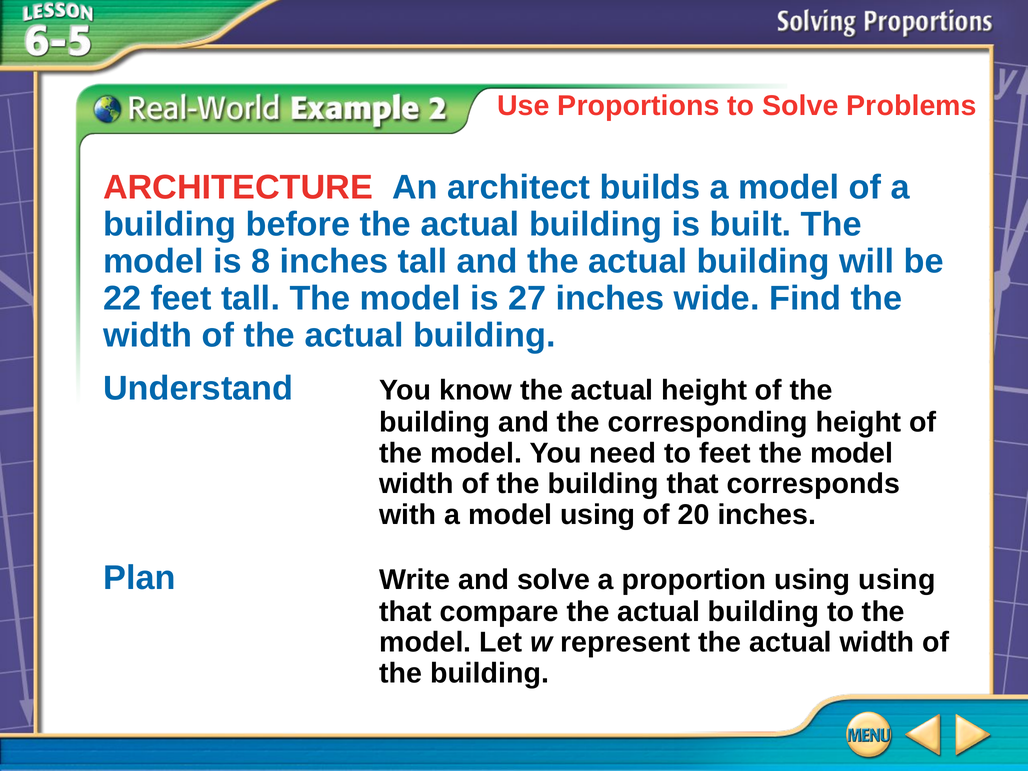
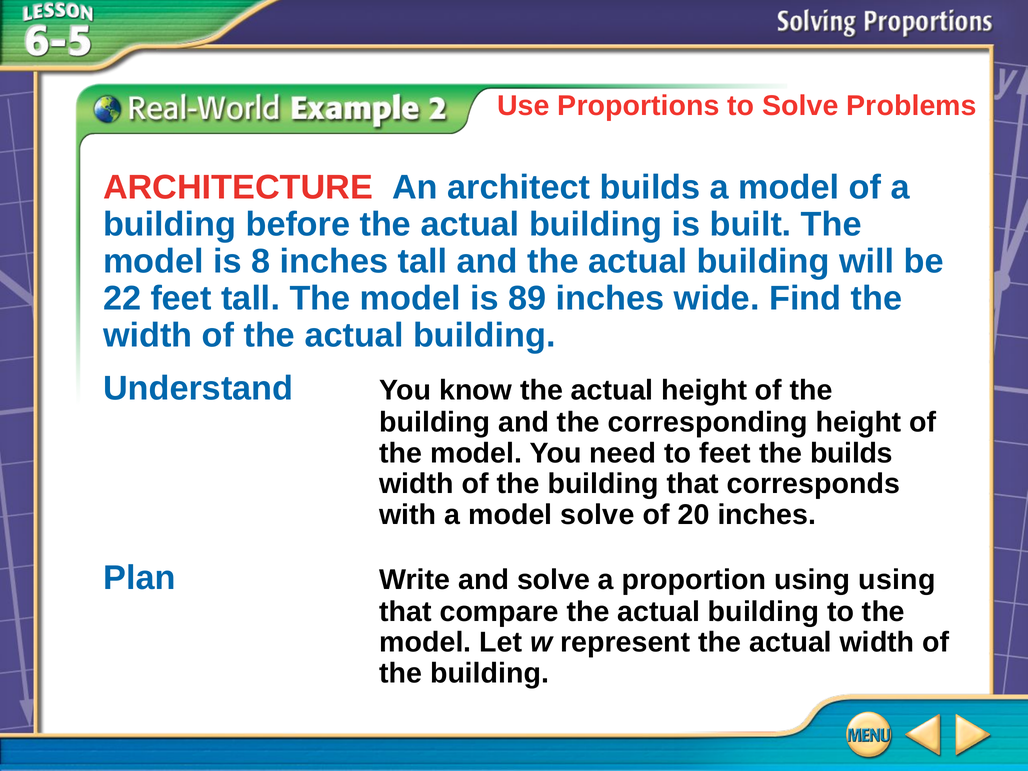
27: 27 -> 89 (527, 298)
model: model -> builds (851, 453)
model using: using -> solve (597, 515)
